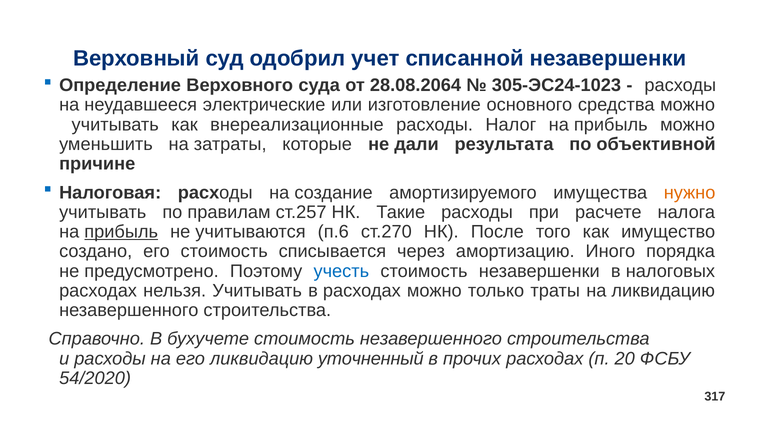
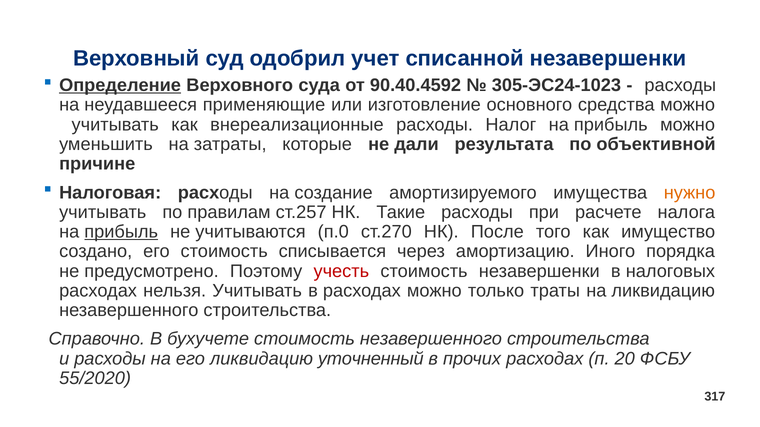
Определение underline: none -> present (120, 85)
28.08.2064: 28.08.2064 -> 90.40.4592 (415, 85)
электрические: электрические -> применяющие (264, 105)
п.6: п.6 -> п.0 (333, 232)
учесть colour: blue -> red (341, 271)
54/2020: 54/2020 -> 55/2020 (95, 379)
